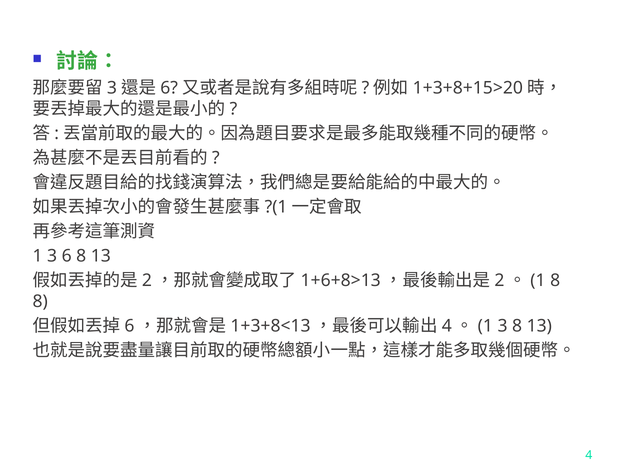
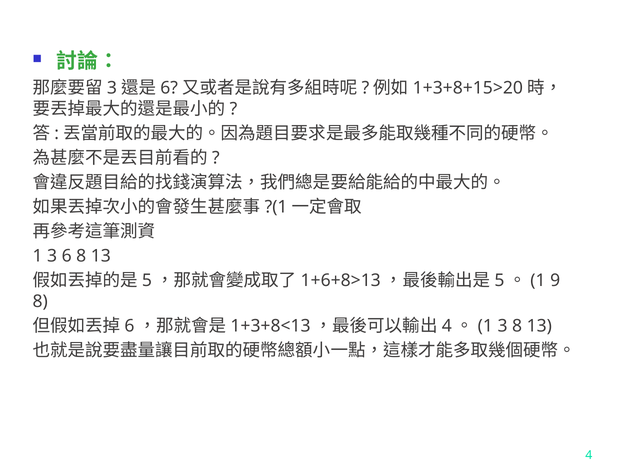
2: 2 -> 5 (147, 281)
2: 2 -> 5 (499, 281)
1 8: 8 -> 9 (555, 281)
